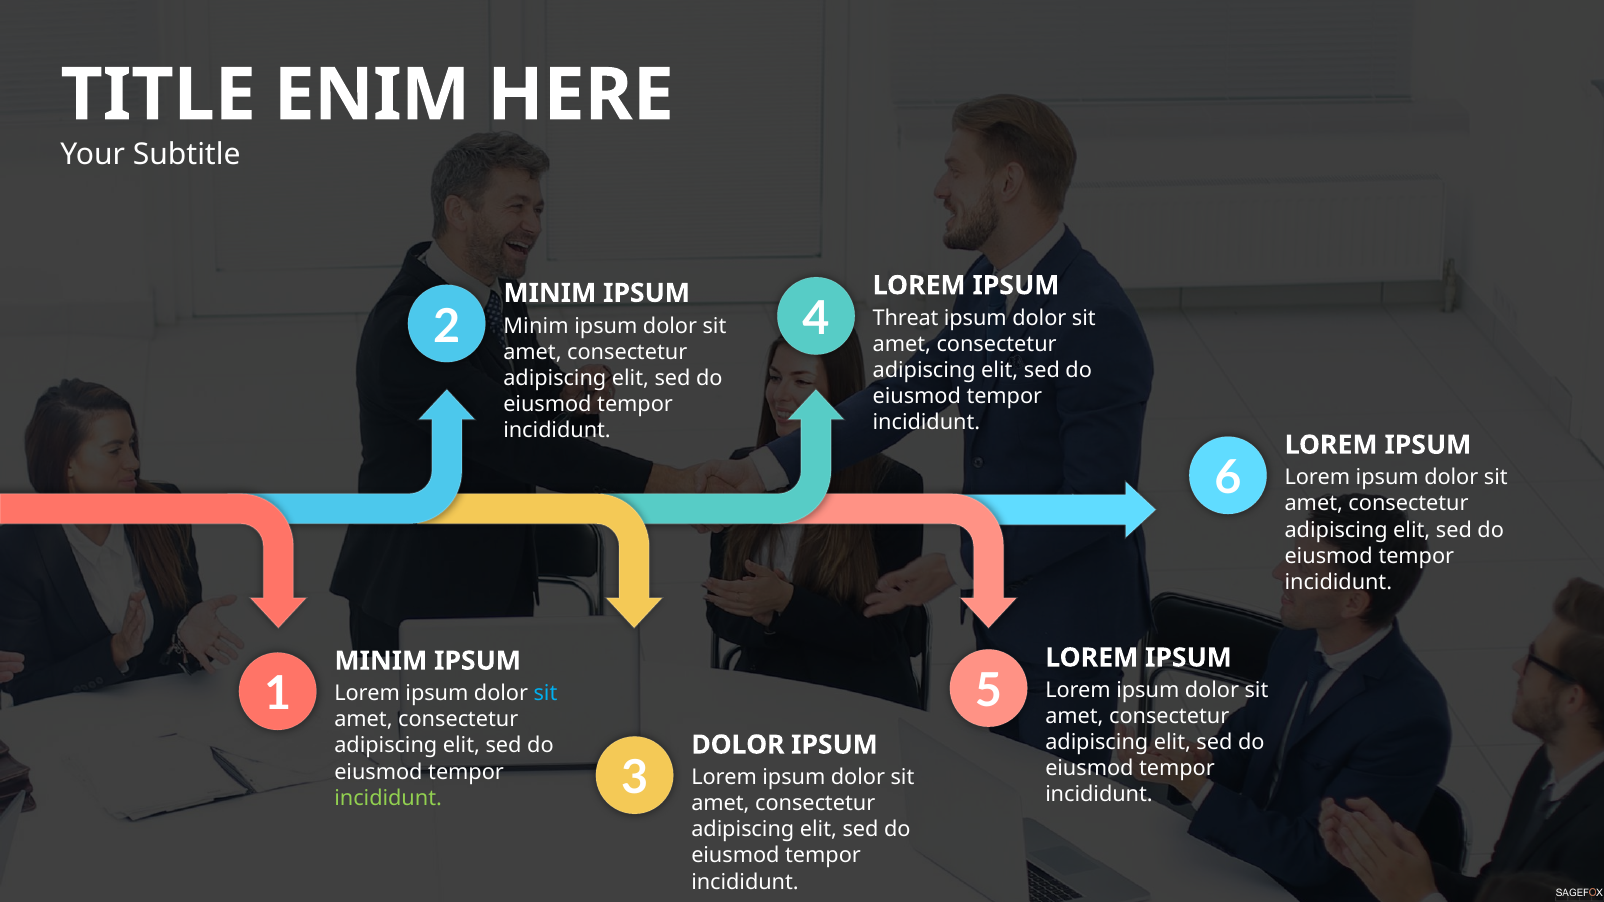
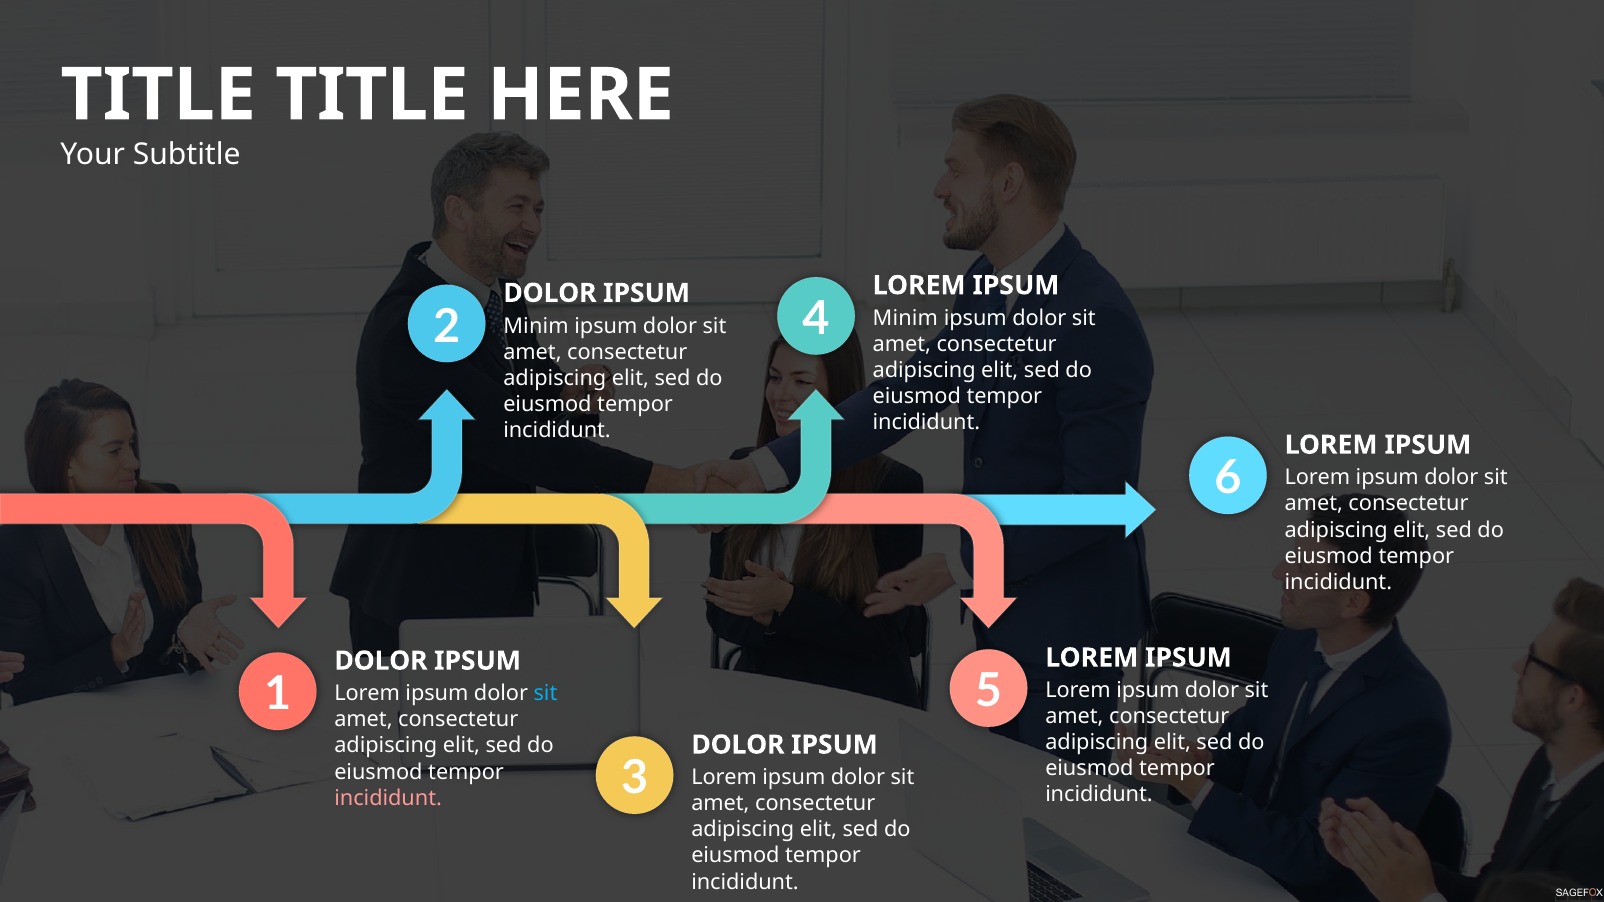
ENIM: ENIM -> TITLE (372, 95)
MINIM: MINIM -> DOLOR (550, 293)
Threat: Threat -> Minim (905, 318)
MINIM: MINIM -> DOLOR (381, 661)
incididunt colour: light green -> pink (388, 798)
